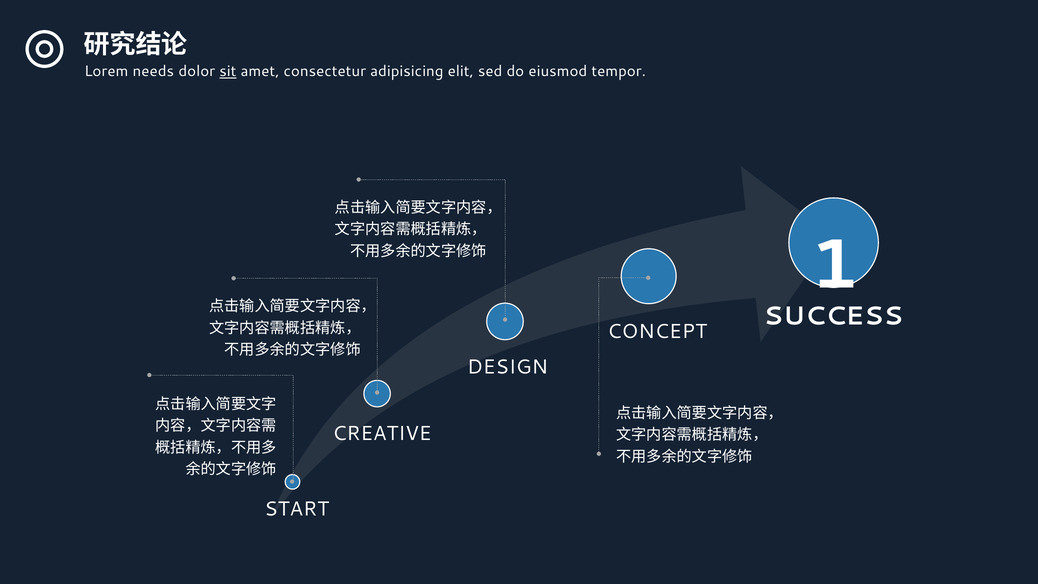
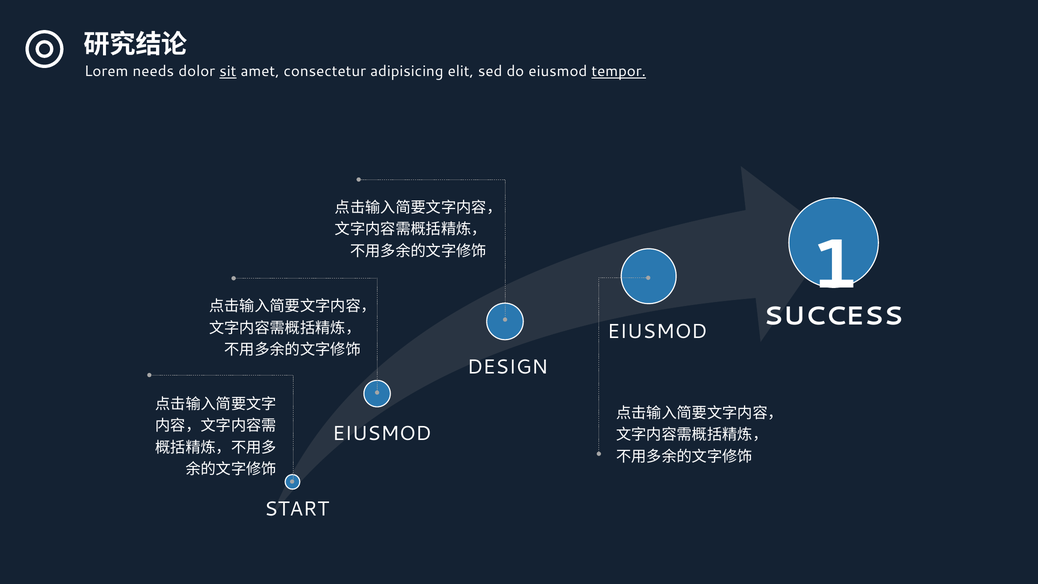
tempor underline: none -> present (619, 71)
CONCEPT: CONCEPT -> EIUSMOD (657, 332)
CREATIVE: CREATIVE -> EIUSMOD (382, 433)
